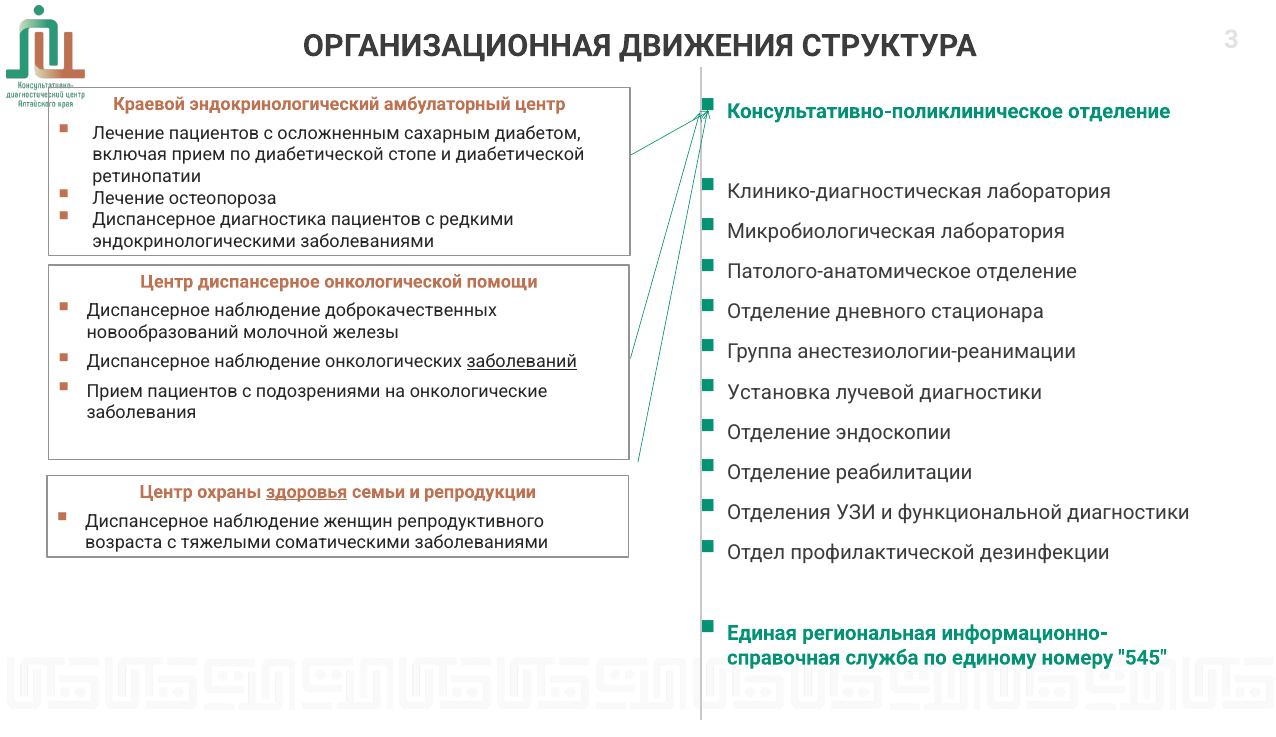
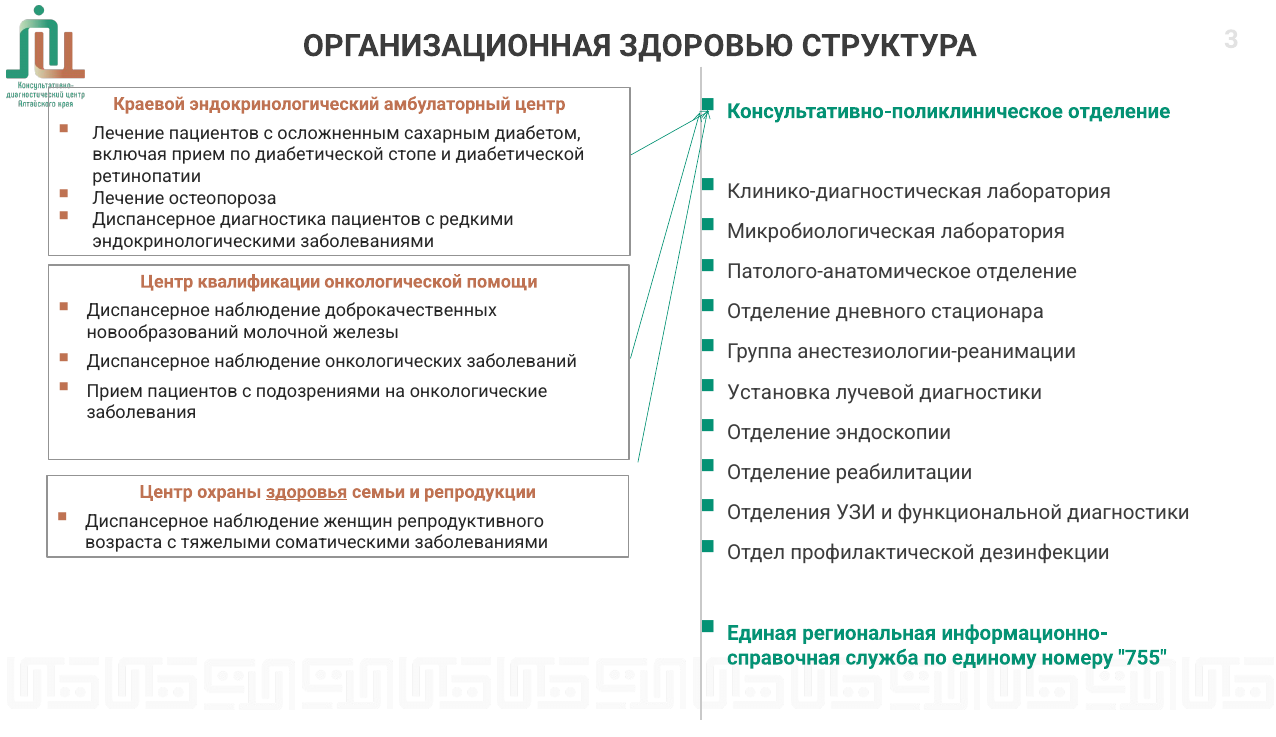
ДВИЖЕНИЯ: ДВИЖЕНИЯ -> ЗДОРОВЬЮ (706, 46)
Центр диспансерное: диспансерное -> квалификации (259, 281)
заболеваний underline: present -> none (522, 362)
545: 545 -> 755 (1143, 657)
